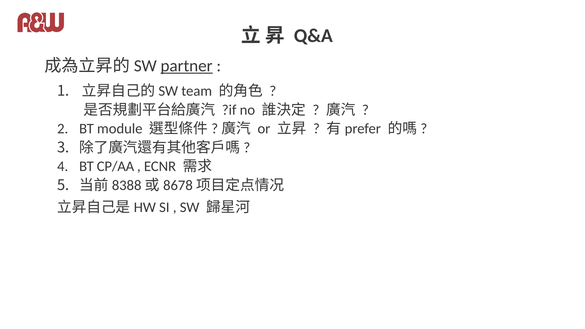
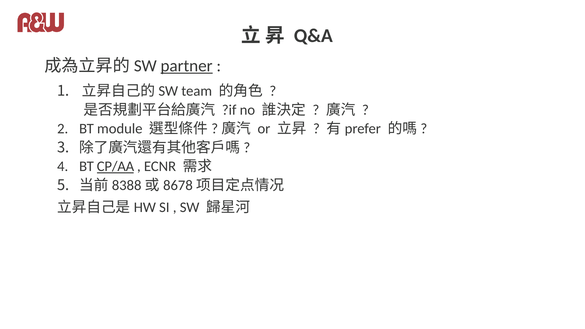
CP/AA underline: none -> present (115, 166)
